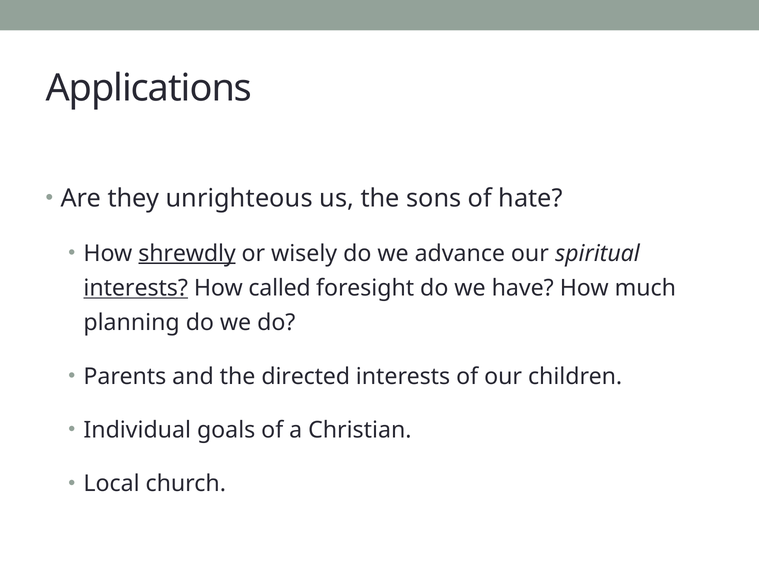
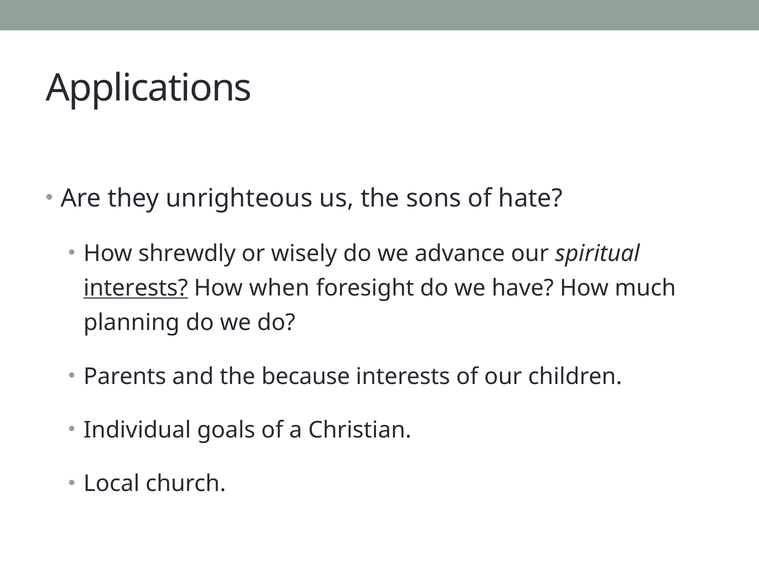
shrewdly underline: present -> none (187, 253)
called: called -> when (279, 288)
directed: directed -> because (306, 377)
